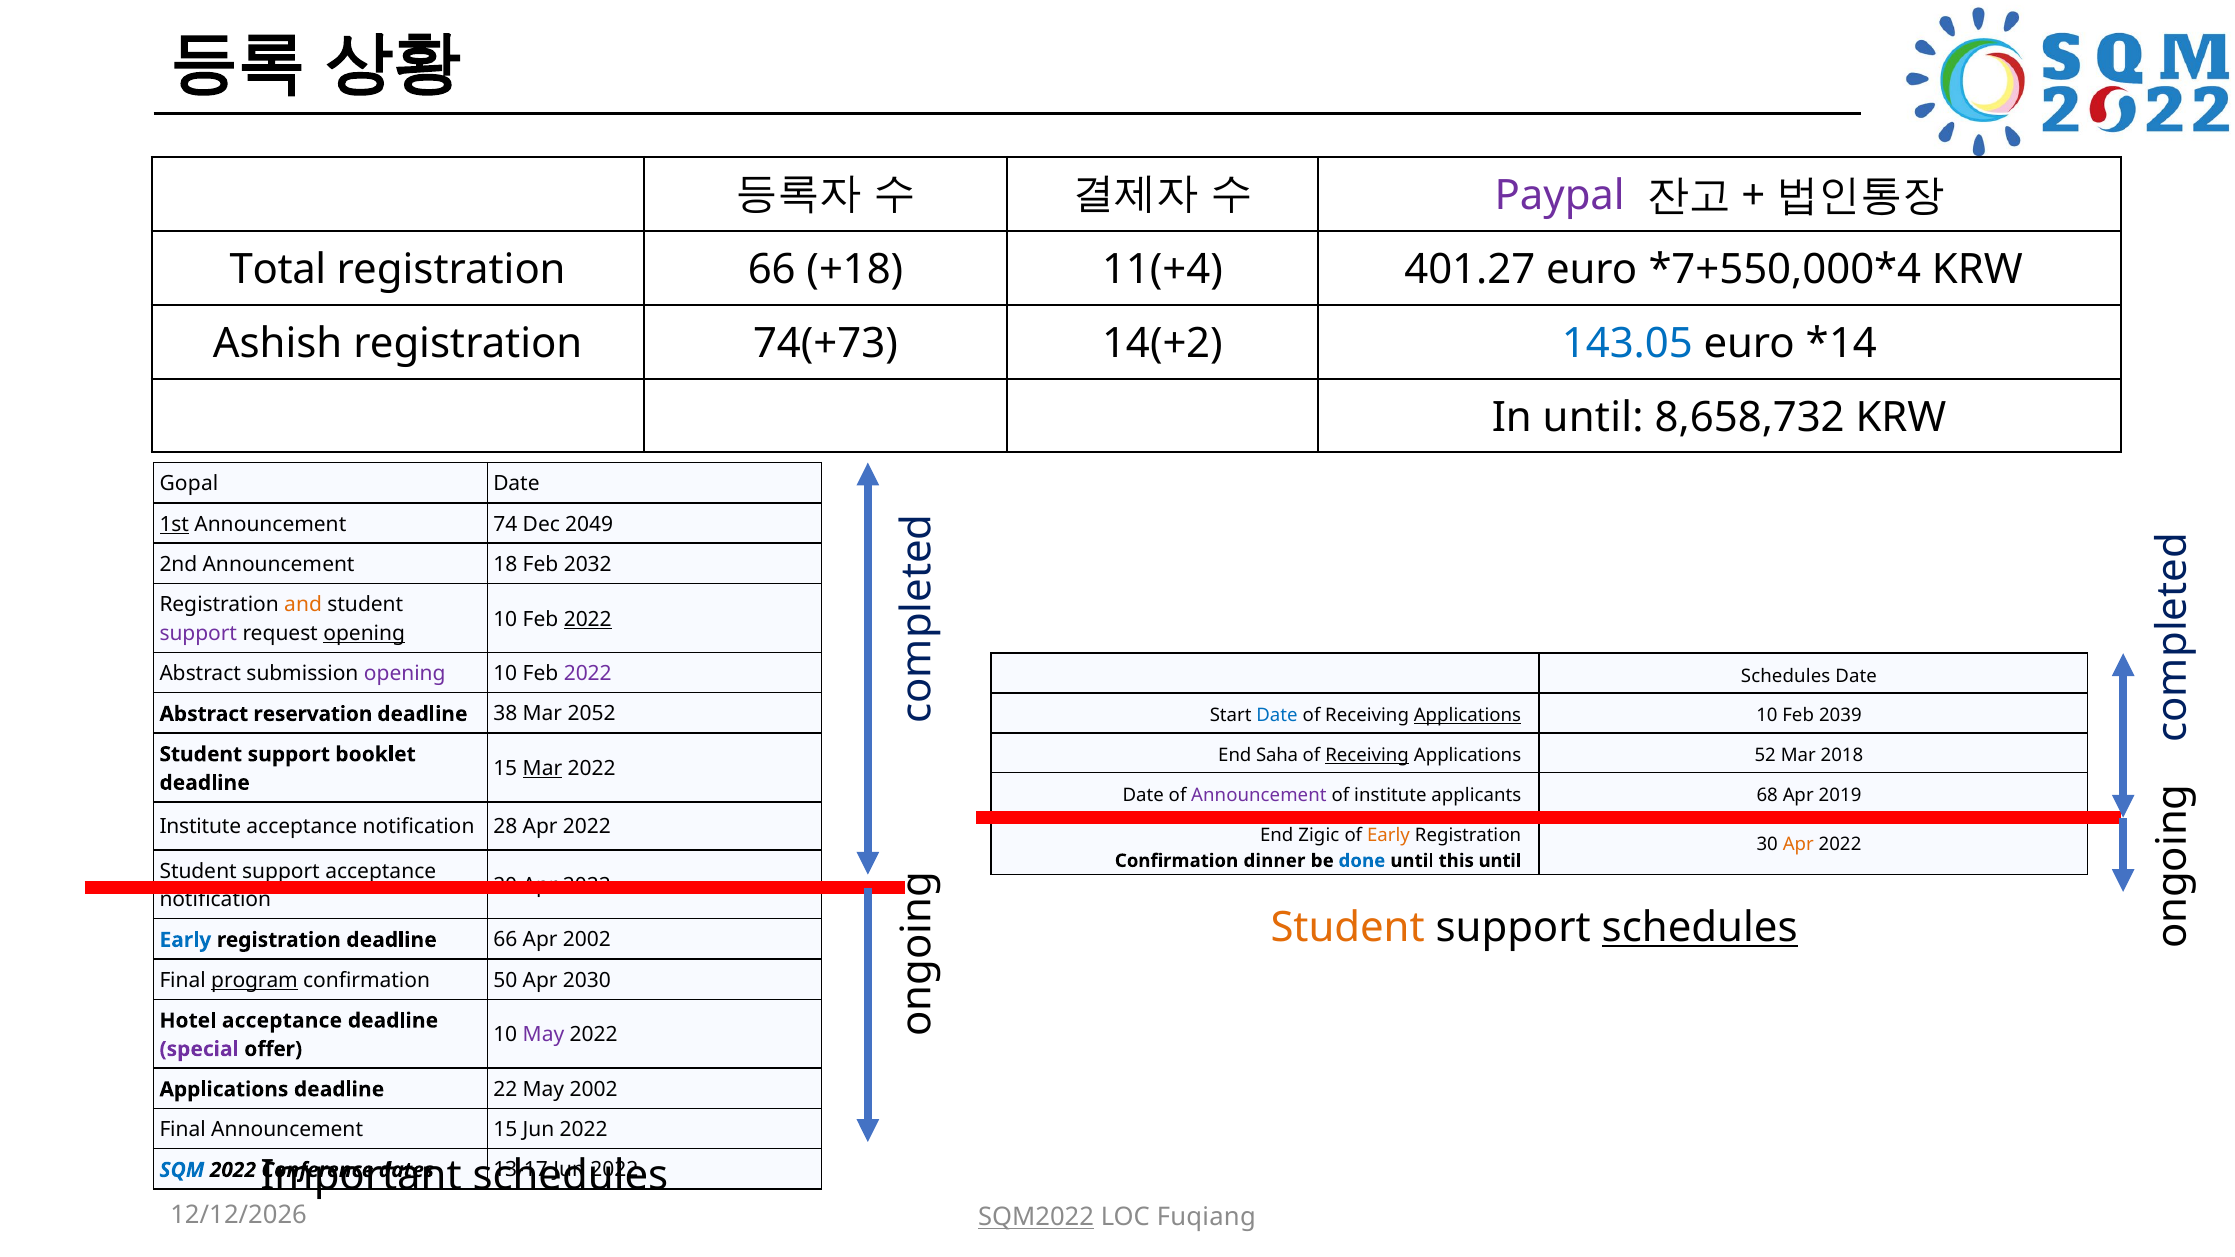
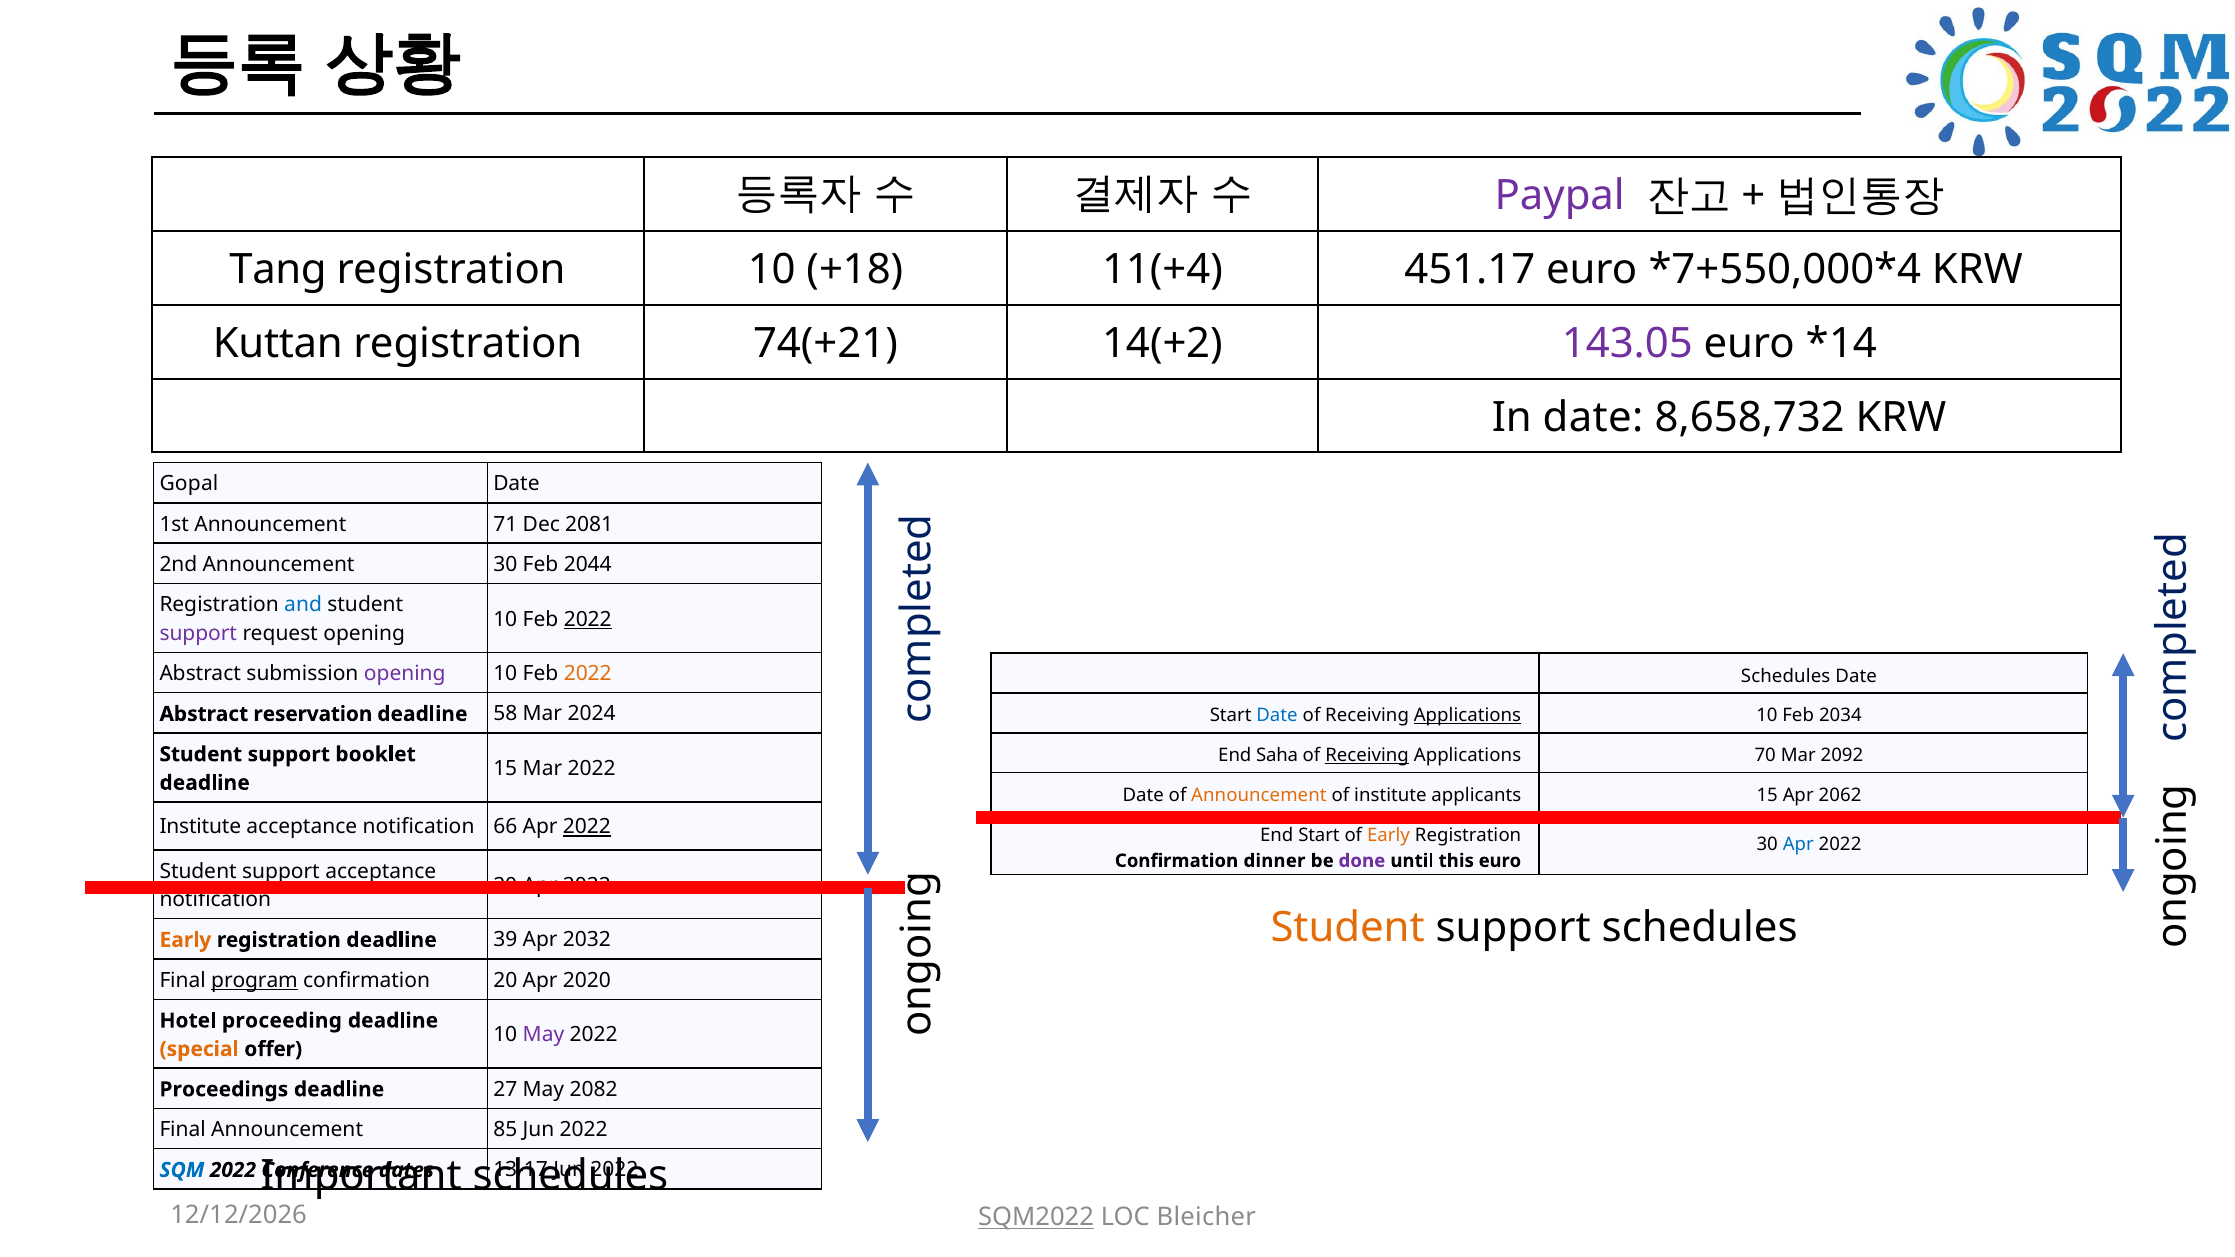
Total: Total -> Tang (278, 270)
registration 66: 66 -> 10 (772, 270)
401.27: 401.27 -> 451.17 (1470, 270)
Ashish: Ashish -> Kuttan (278, 344)
74(+73: 74(+73 -> 74(+21 (825, 344)
143.05 colour: blue -> purple (1627, 344)
In until: until -> date (1593, 418)
1st underline: present -> none (174, 524)
74: 74 -> 71 (505, 524)
2049: 2049 -> 2081 (589, 524)
Announcement 18: 18 -> 30 (505, 565)
2032: 2032 -> 2044 (588, 565)
and colour: orange -> blue (303, 605)
opening underline: present -> none (364, 633)
2022 colour: purple -> orange (588, 674)
2039: 2039 -> 2034 (1840, 716)
38: 38 -> 58 (505, 714)
2052: 2052 -> 2024 (592, 714)
52: 52 -> 70 (1765, 756)
2018: 2018 -> 2092 (1842, 756)
Mar underline: present -> none (542, 769)
Announcement colour: purple -> orange (1259, 795)
applicants 68: 68 -> 15 (1767, 795)
2019: 2019 -> 2062 (1840, 795)
28: 28 -> 66 (505, 827)
2022 underline: none -> present (587, 827)
End Zigic: Zigic -> Start (1319, 835)
Apr colour: orange -> blue (1798, 845)
done colour: blue -> purple (1362, 861)
this until: until -> euro (1500, 861)
schedules underline: present -> none (1700, 928)
Early colour: blue -> orange (185, 940)
deadline 66: 66 -> 39 (505, 940)
Apr 2002: 2002 -> 2032 (587, 940)
confirmation 50: 50 -> 20 (505, 980)
2030: 2030 -> 2020 (587, 980)
Hotel acceptance: acceptance -> proceeding (282, 1021)
special colour: purple -> orange (199, 1049)
Applications: Applications -> Proceedings (224, 1090)
22: 22 -> 27 (505, 1090)
May 2002: 2002 -> 2082 (594, 1090)
Announcement 15: 15 -> 85 (505, 1130)
Fuqiang: Fuqiang -> Bleicher (1206, 1218)
